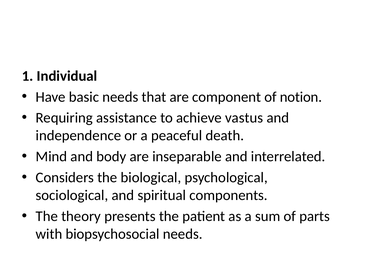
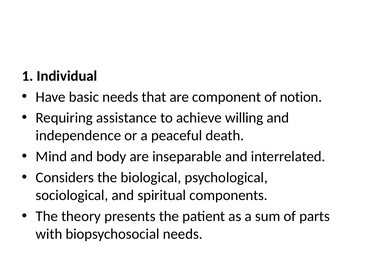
vastus: vastus -> willing (244, 118)
